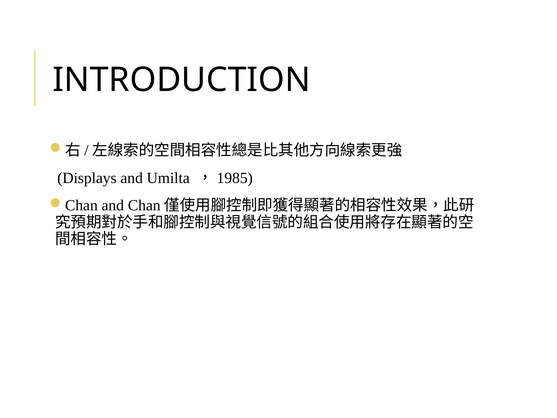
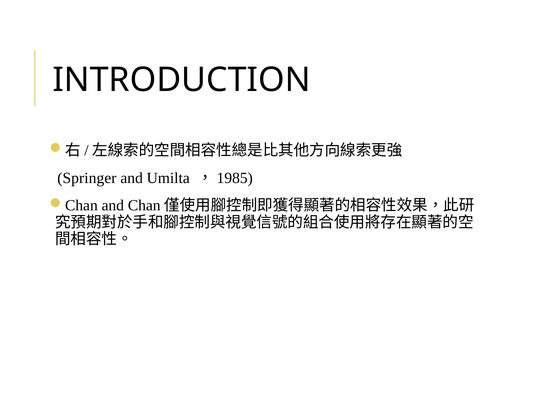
Displays: Displays -> Springer (87, 178)
